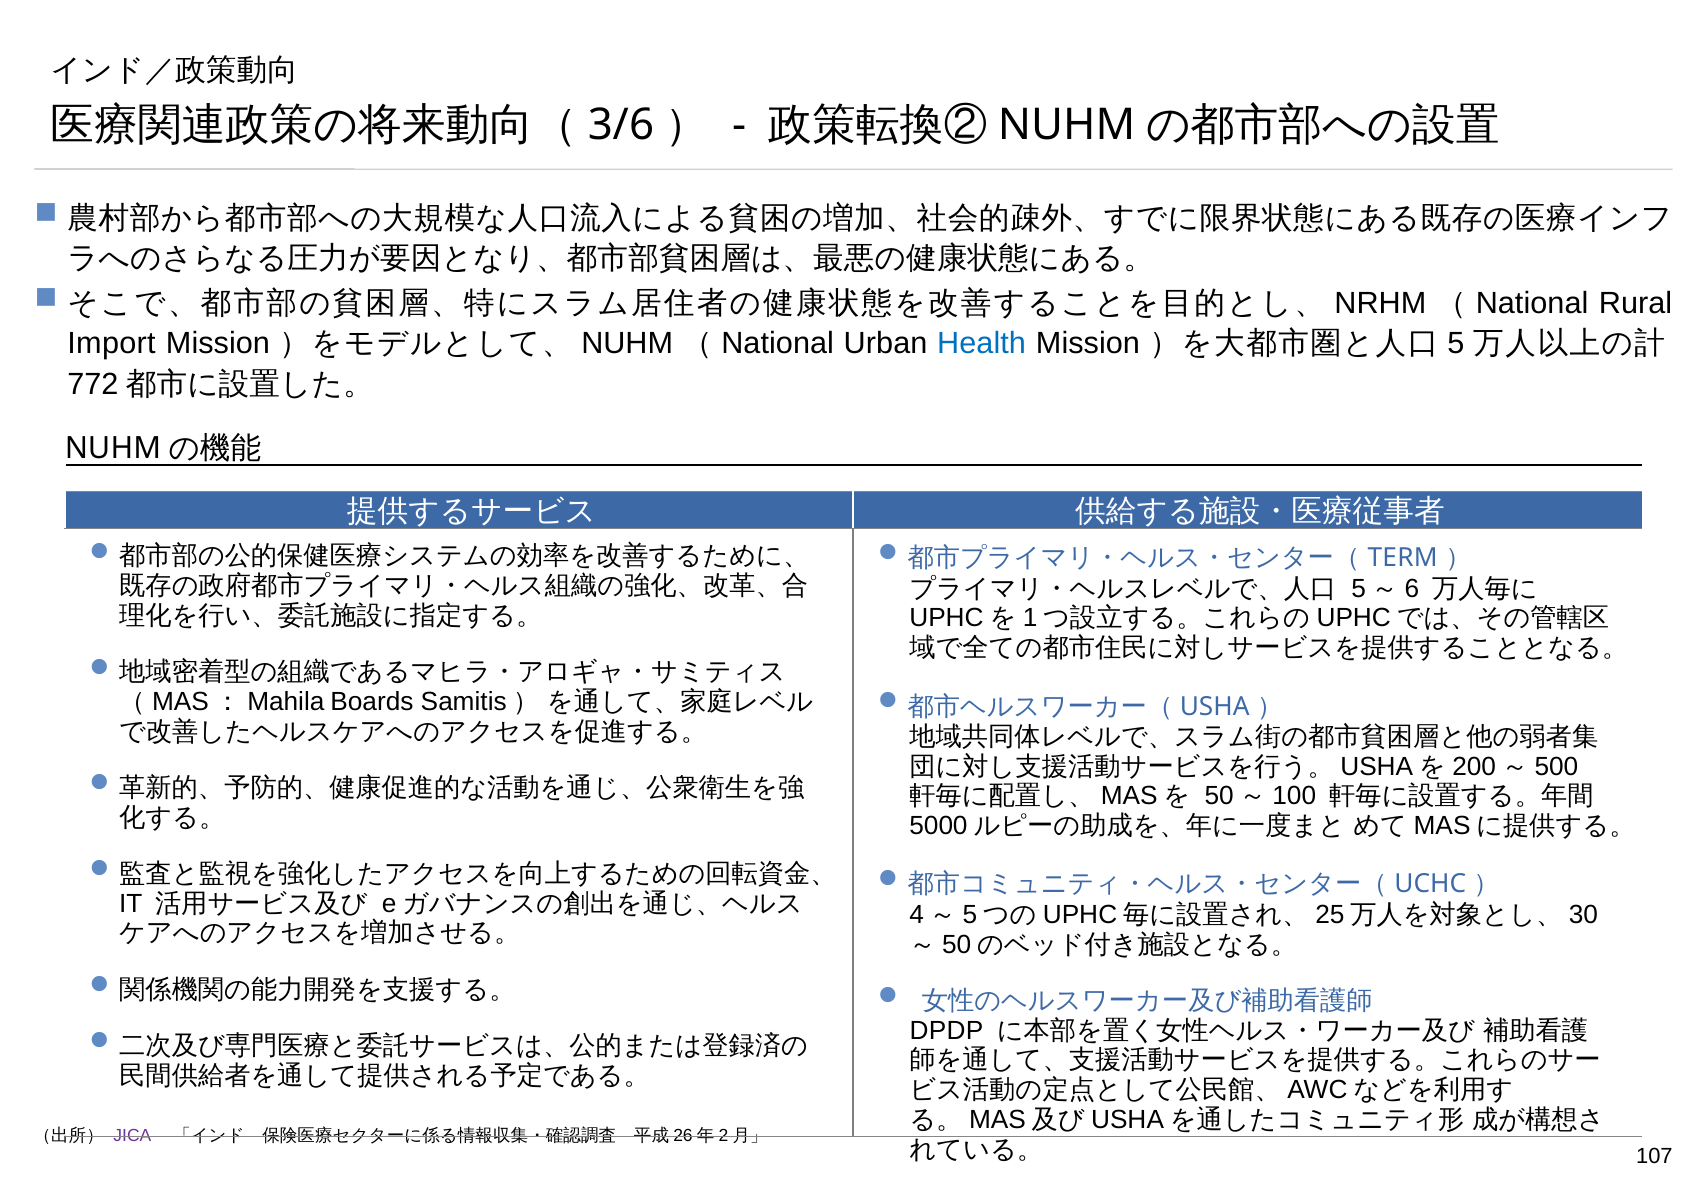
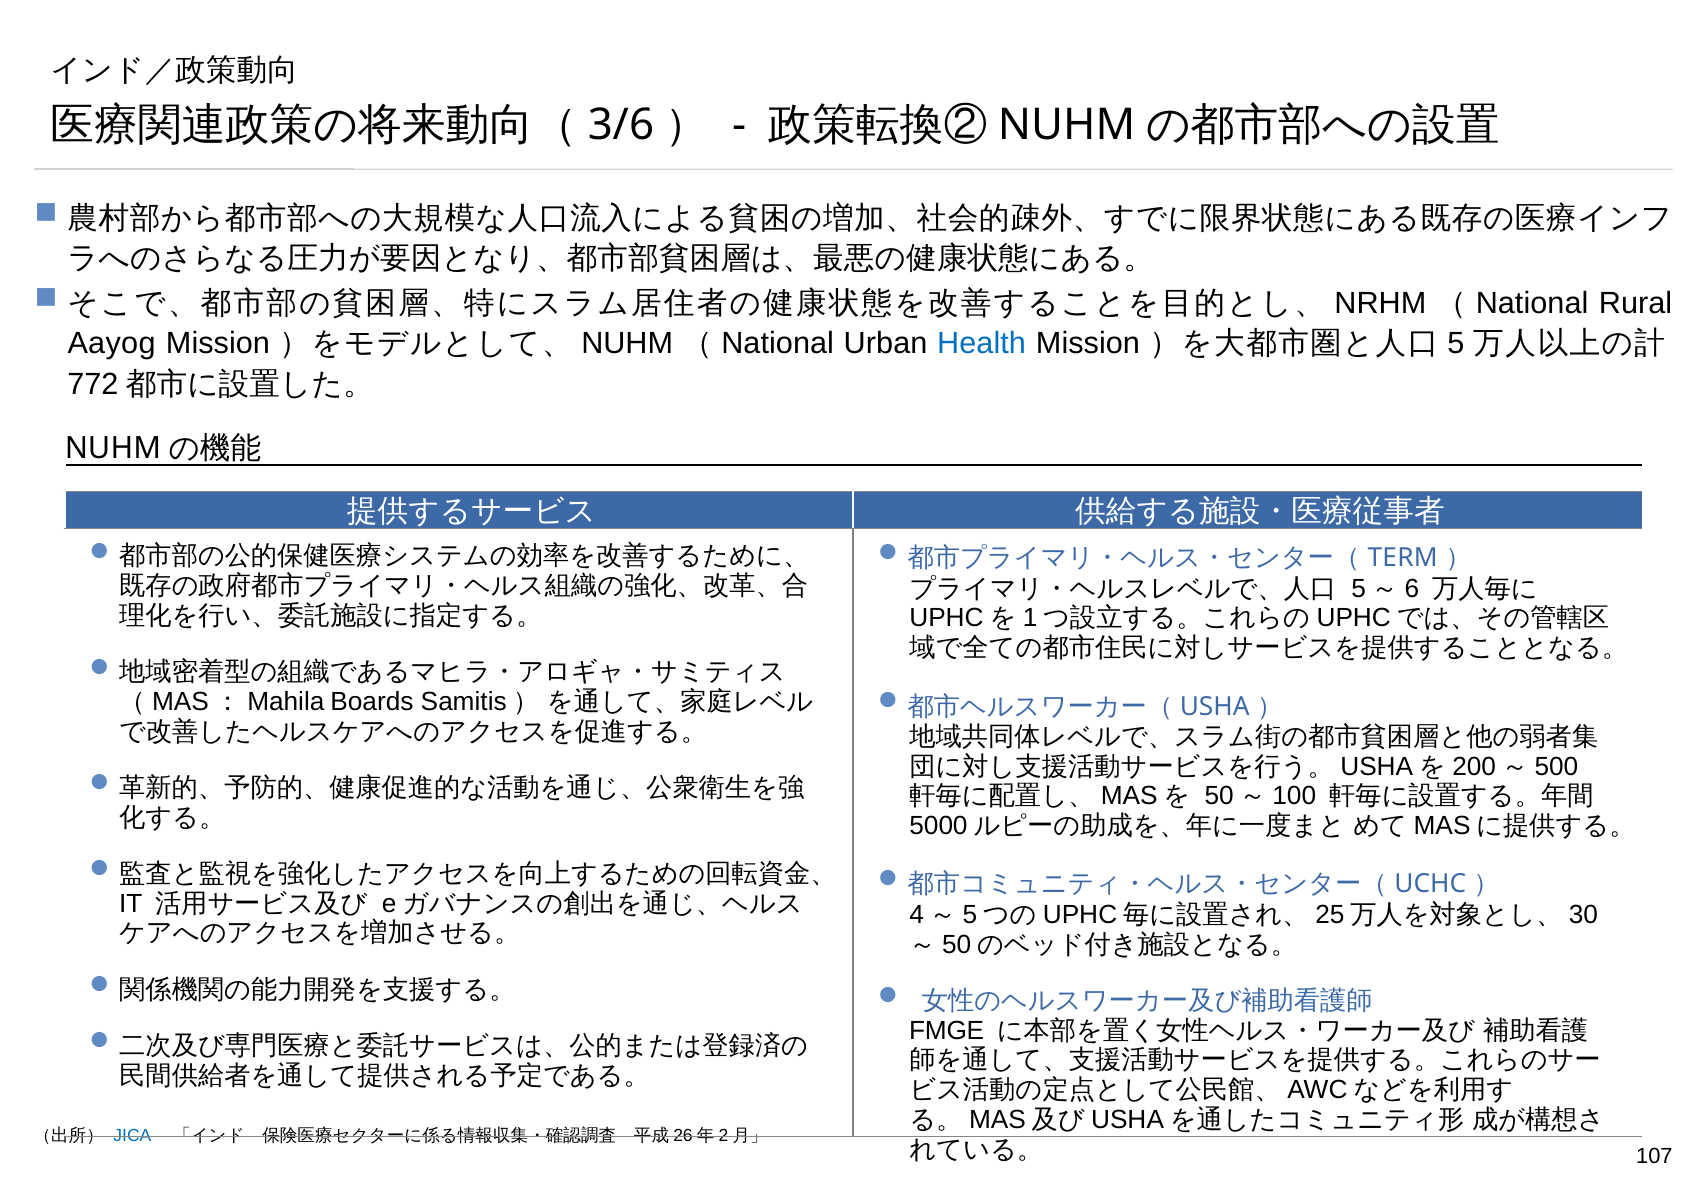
Import: Import -> Aayog (112, 344)
DPDP: DPDP -> FMGE (947, 1030)
JICA colour: purple -> blue (132, 1135)
